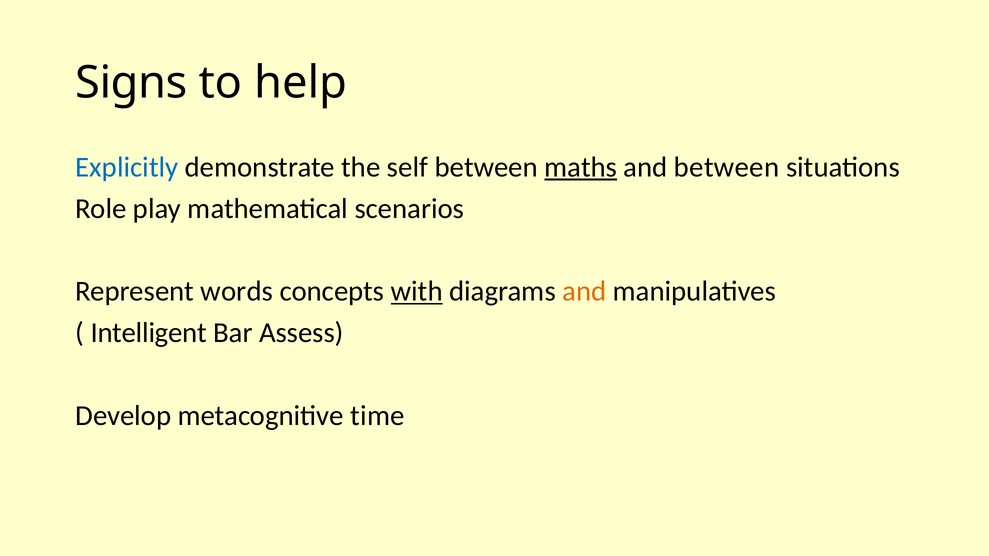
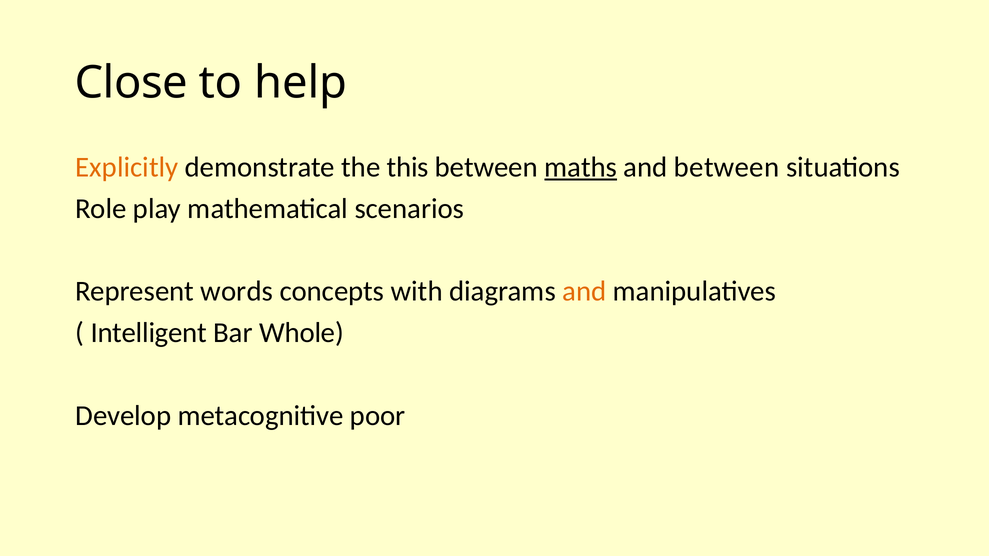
Signs: Signs -> Close (131, 83)
Explicitly colour: blue -> orange (127, 167)
self: self -> this (408, 167)
with underline: present -> none (417, 292)
Assess: Assess -> Whole (301, 333)
time: time -> poor (378, 416)
